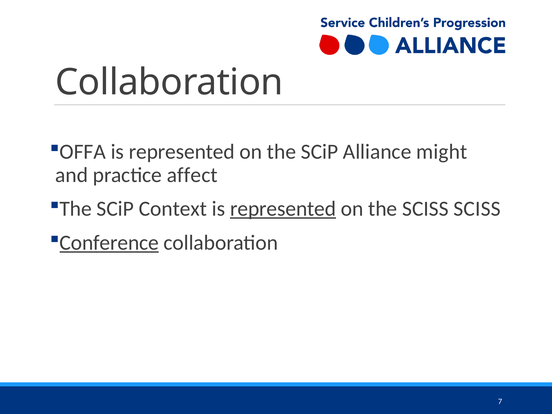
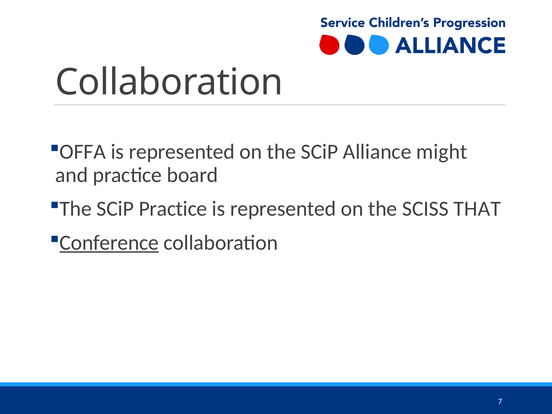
affect: affect -> board (192, 175)
SCiP Context: Context -> Practice (173, 209)
represented underline: present -> none (283, 209)
SCISS SCISS: SCISS -> THAT (477, 209)
